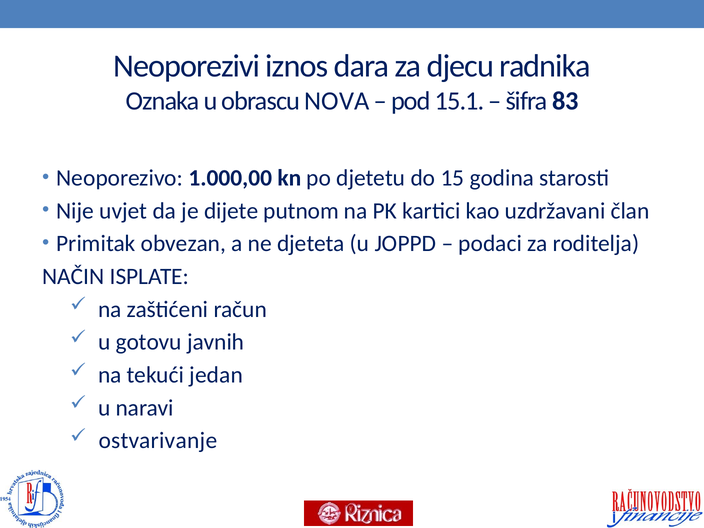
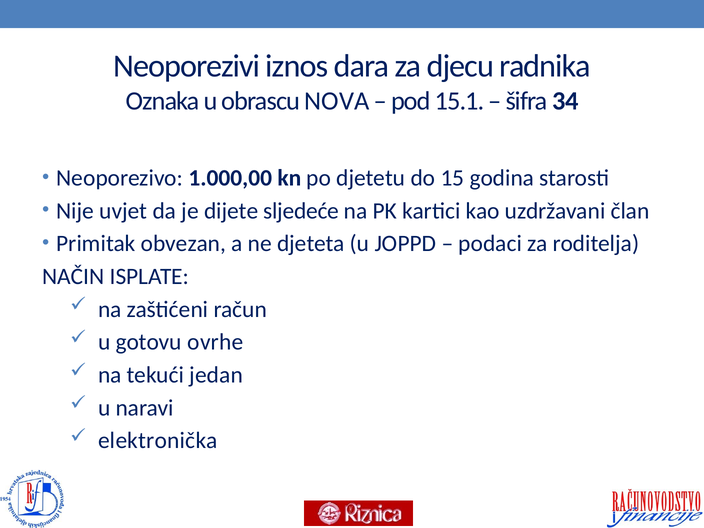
83: 83 -> 34 (565, 101)
putnom: putnom -> sljedeće (301, 211)
javnih: javnih -> ovrhe (215, 342)
ostvarivanje: ostvarivanje -> elektronička (158, 441)
